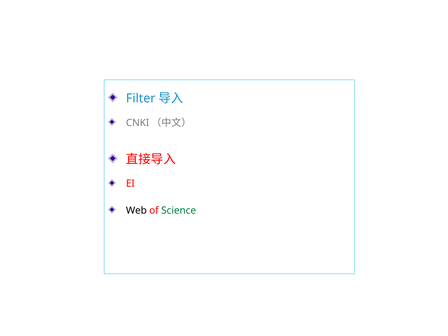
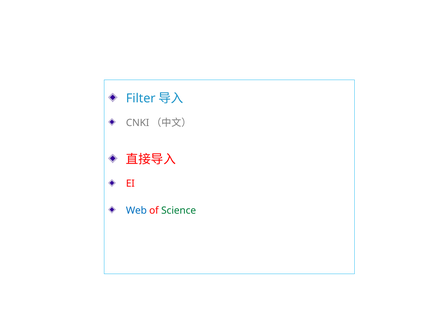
Web colour: black -> blue (136, 210)
